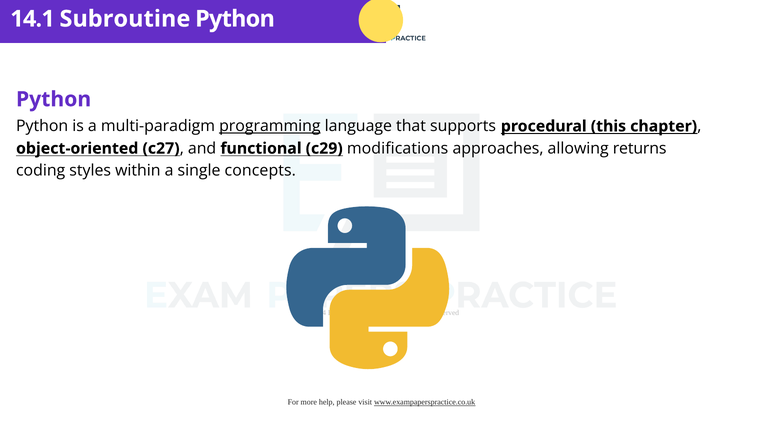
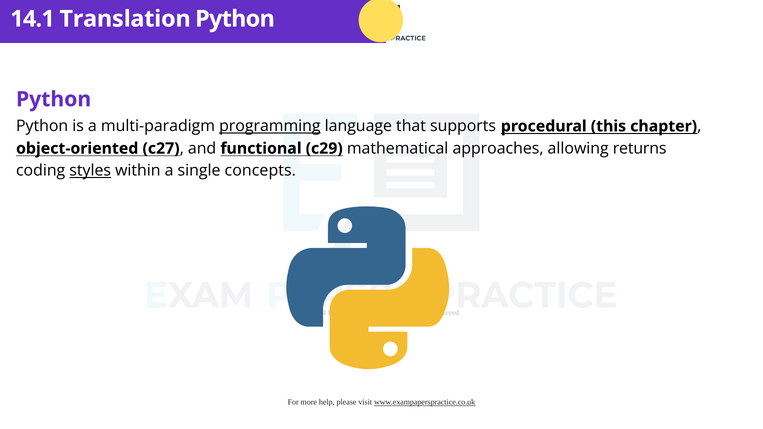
Subroutine: Subroutine -> Translation (125, 19)
modifications: modifications -> mathematical (398, 149)
styles underline: none -> present (90, 171)
